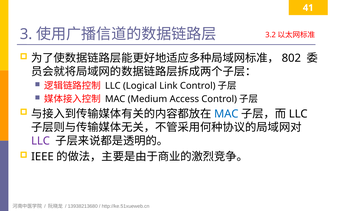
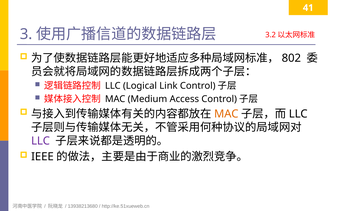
MAC colour: blue -> orange (226, 114)
